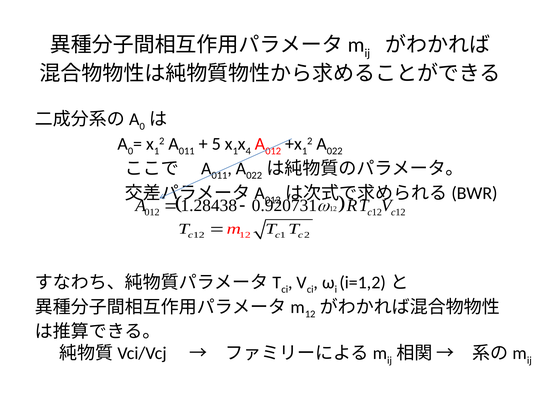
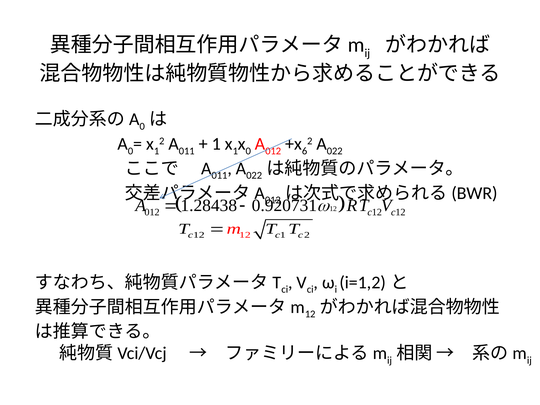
5: 5 -> 1 (216, 144)
4: 4 -> 0 (248, 151)
1: 1 -> 6 (305, 151)
